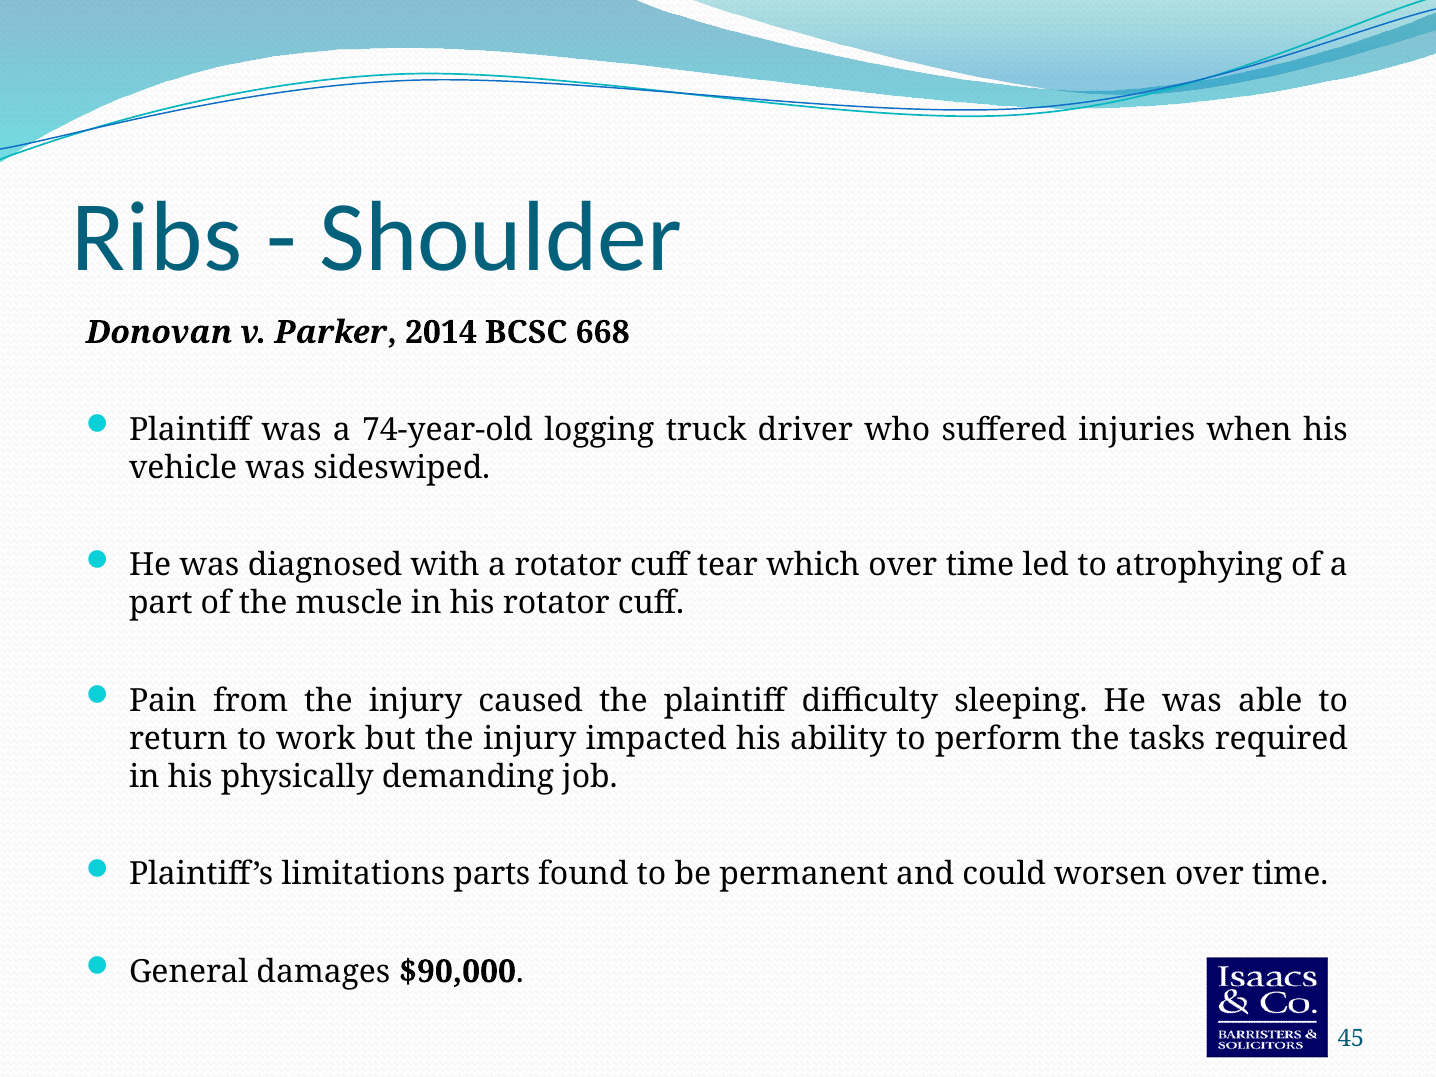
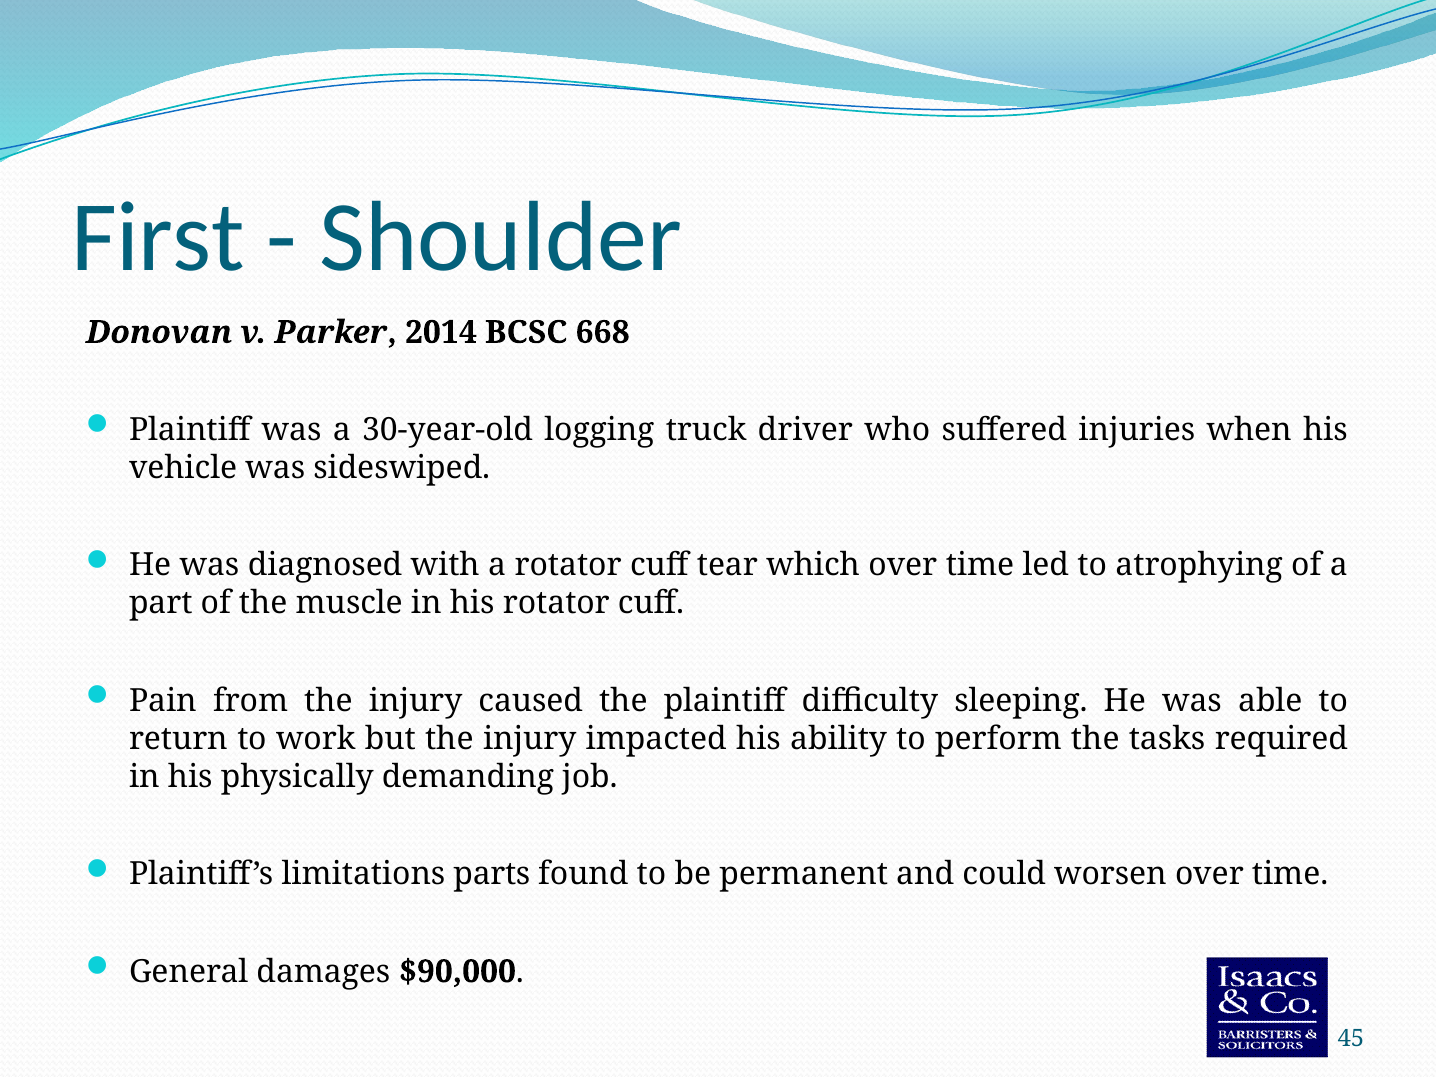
Ribs: Ribs -> First (158, 237)
74-year-old: 74-year-old -> 30-year-old (448, 430)
